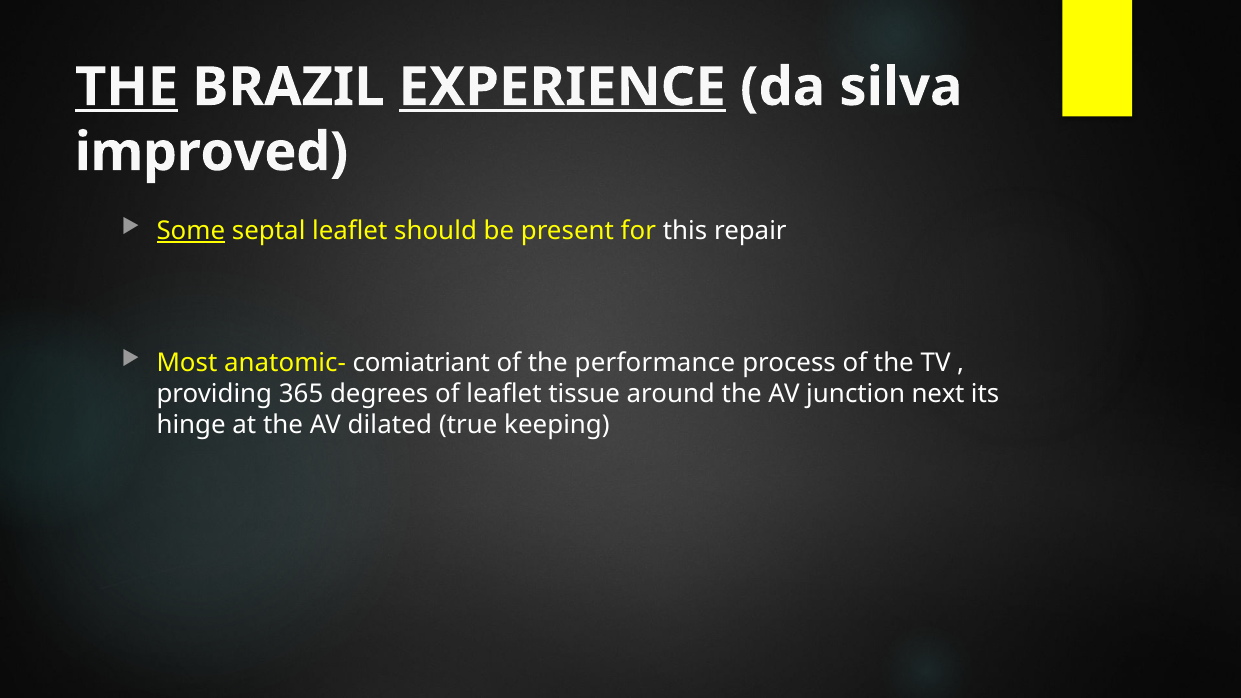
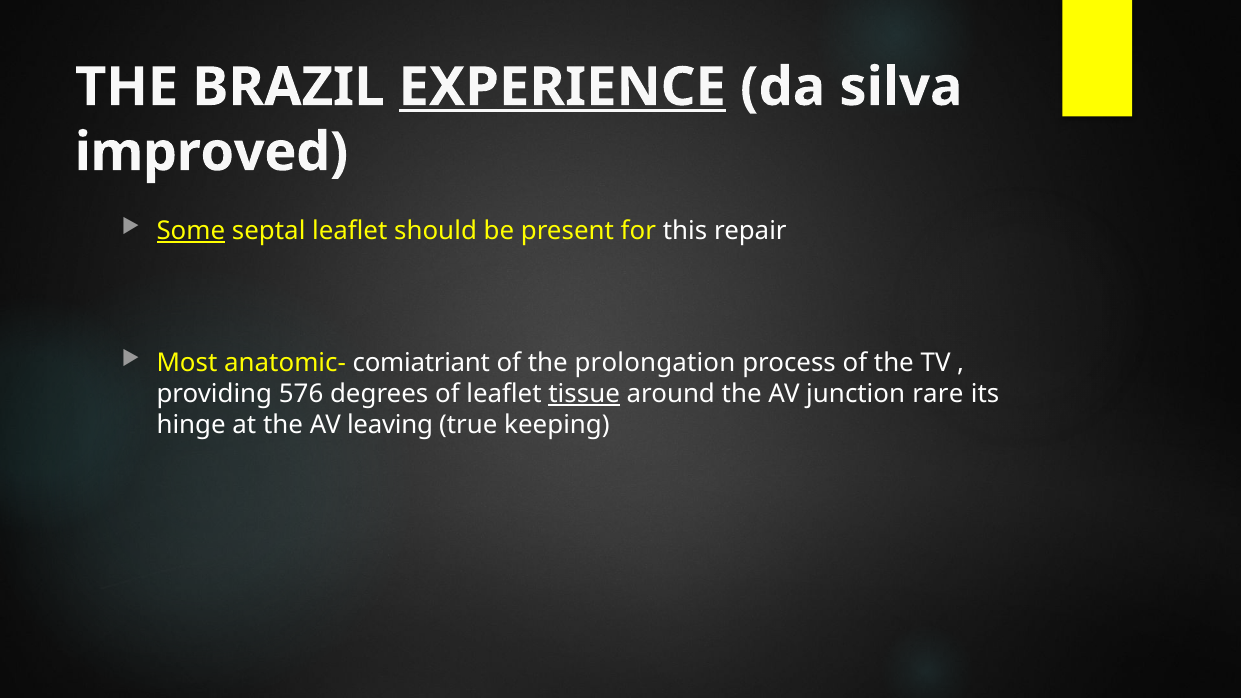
THE underline: present -> none (127, 87)
performance: performance -> prolongation (655, 363)
365: 365 -> 576 (301, 394)
tissue underline: none -> present (584, 394)
next: next -> rare (938, 394)
dilated: dilated -> leaving (390, 425)
